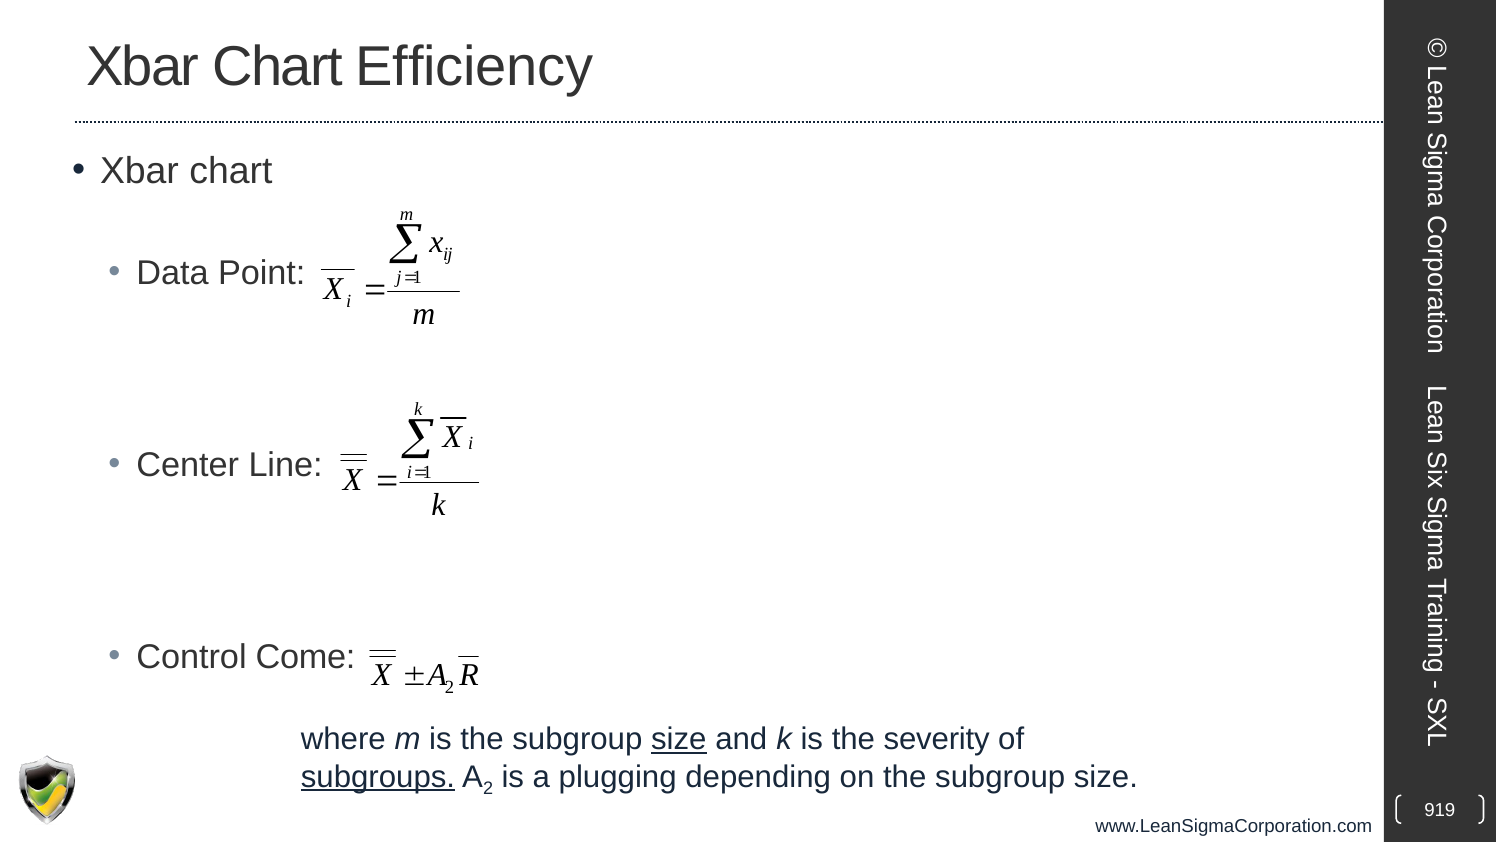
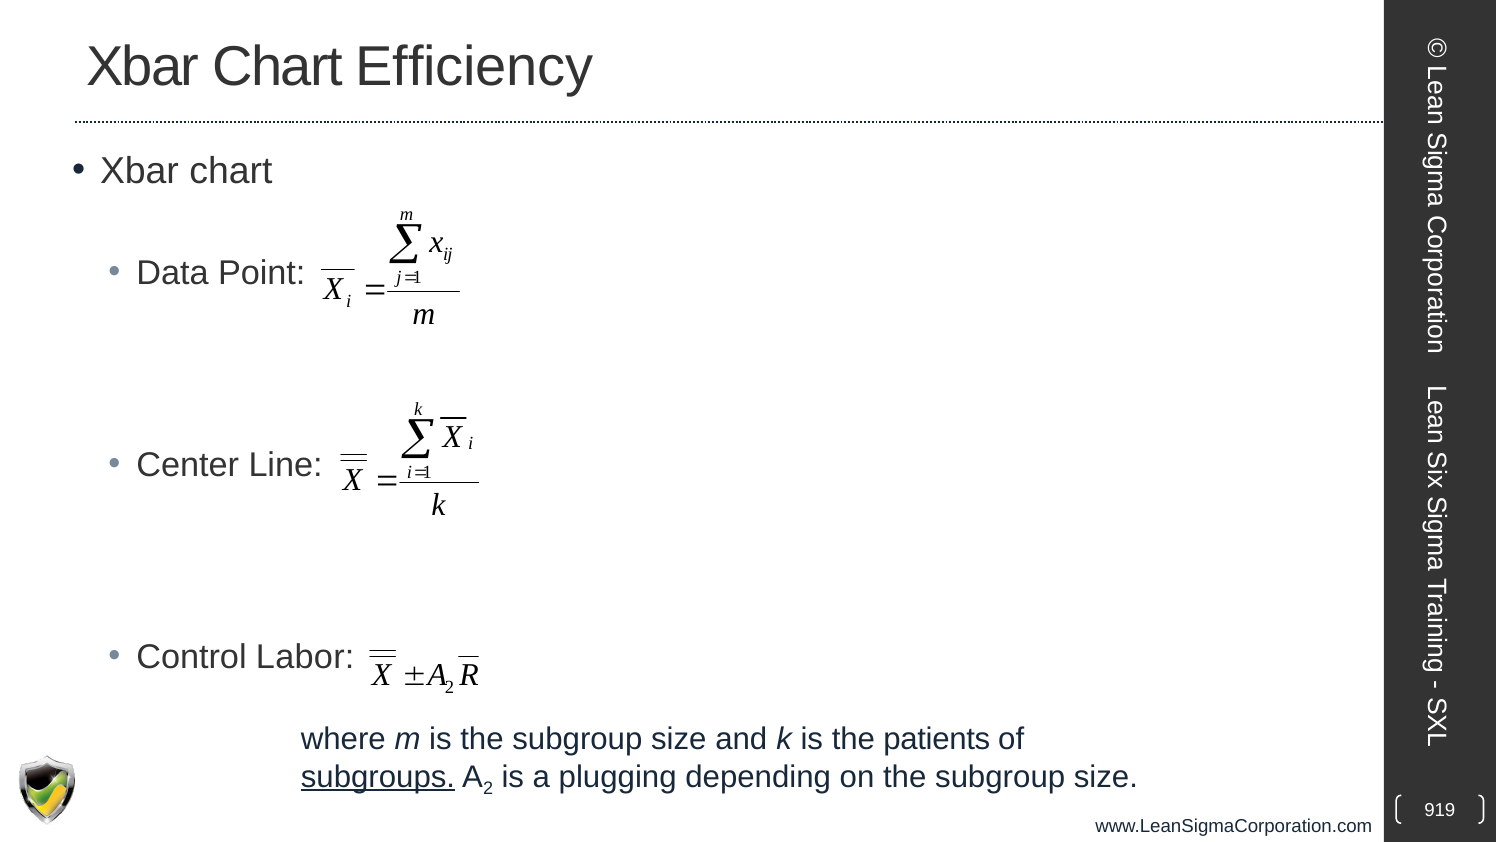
Come: Come -> Labor (305, 657)
size underline: present -> none (679, 739)
severity: severity -> patients (937, 739)
